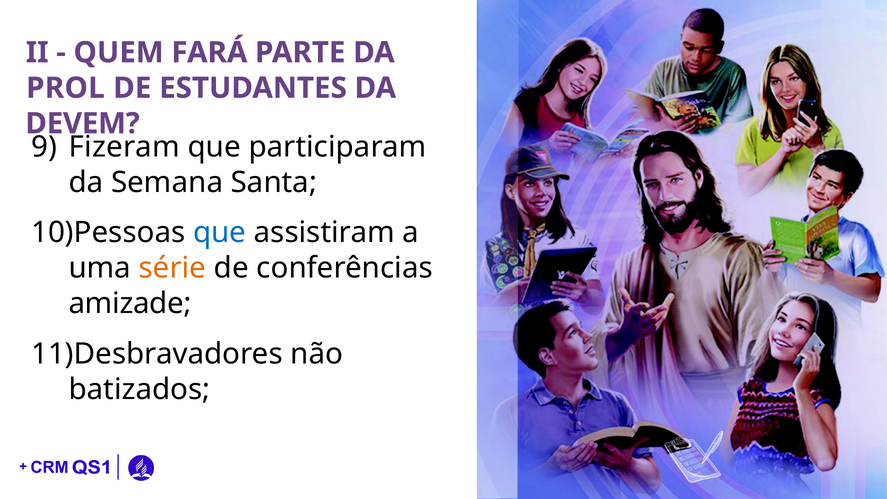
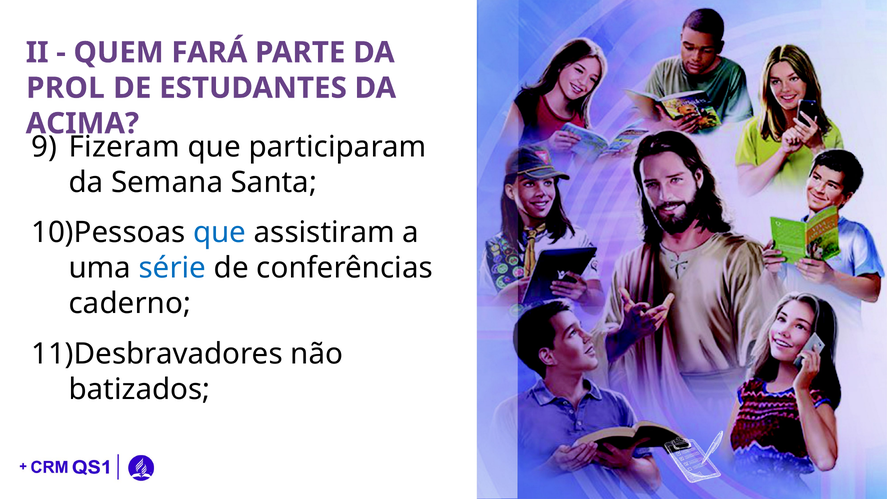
DEVEM: DEVEM -> ACIMA (82, 124)
série colour: orange -> blue (172, 268)
amizade: amizade -> caderno (130, 304)
